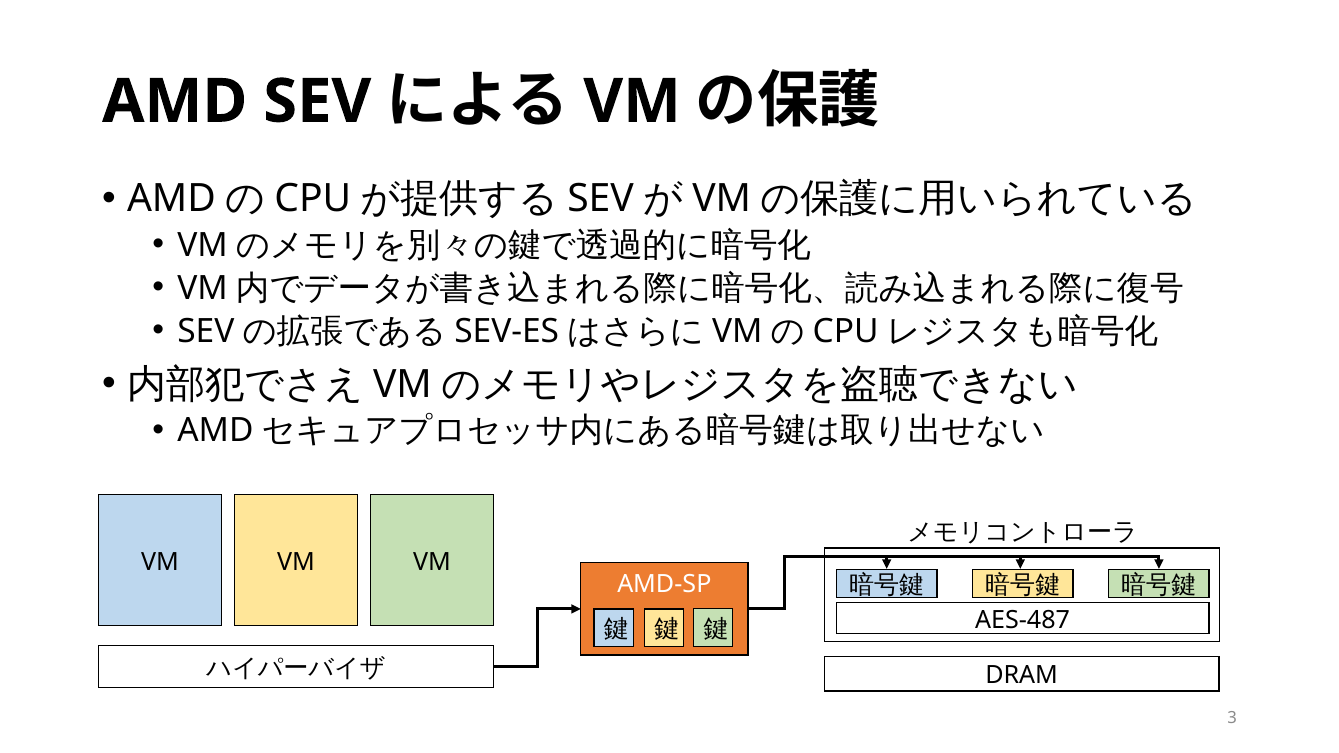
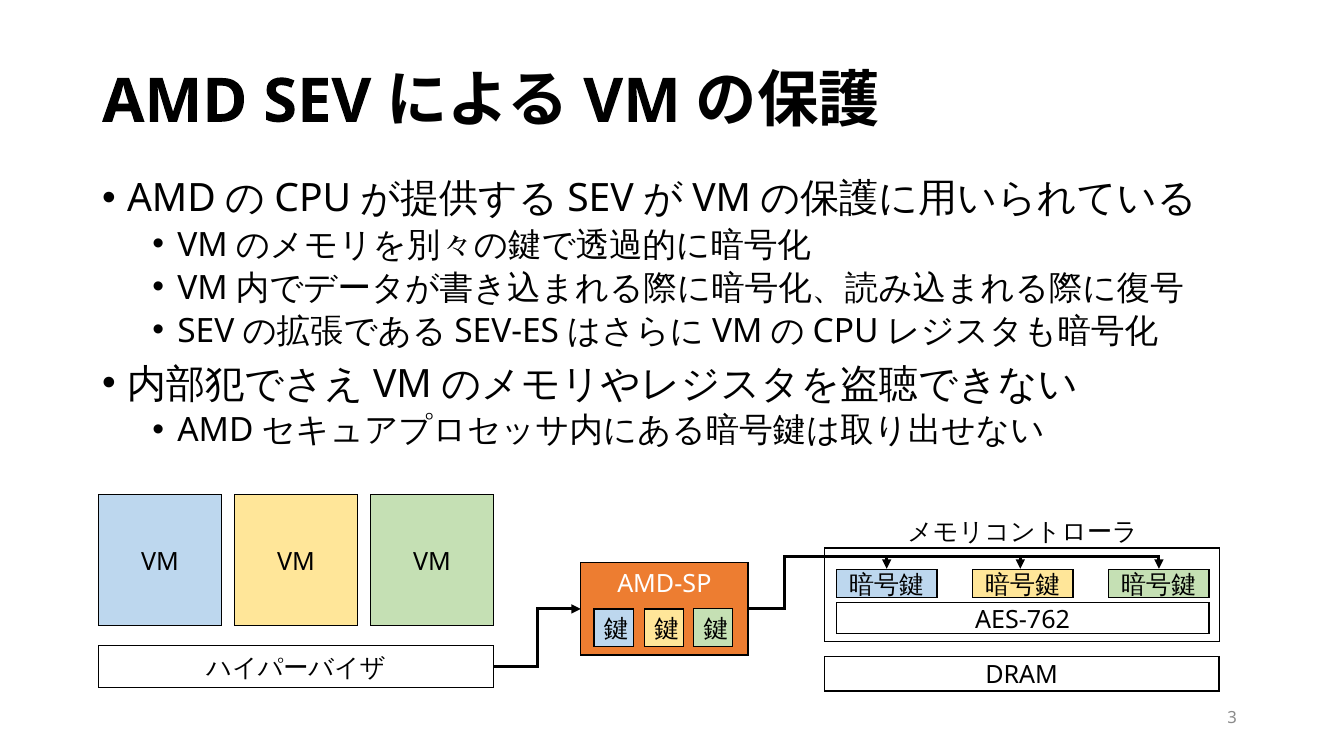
AES-487: AES-487 -> AES-762 (1023, 620)
